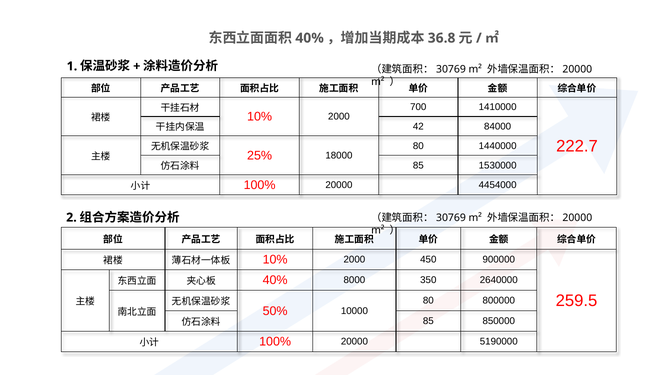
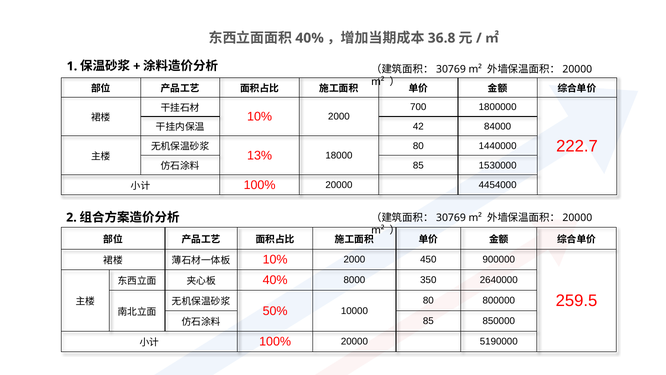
1410000: 1410000 -> 1800000 (498, 107)
25%: 25% -> 13% (260, 155)
